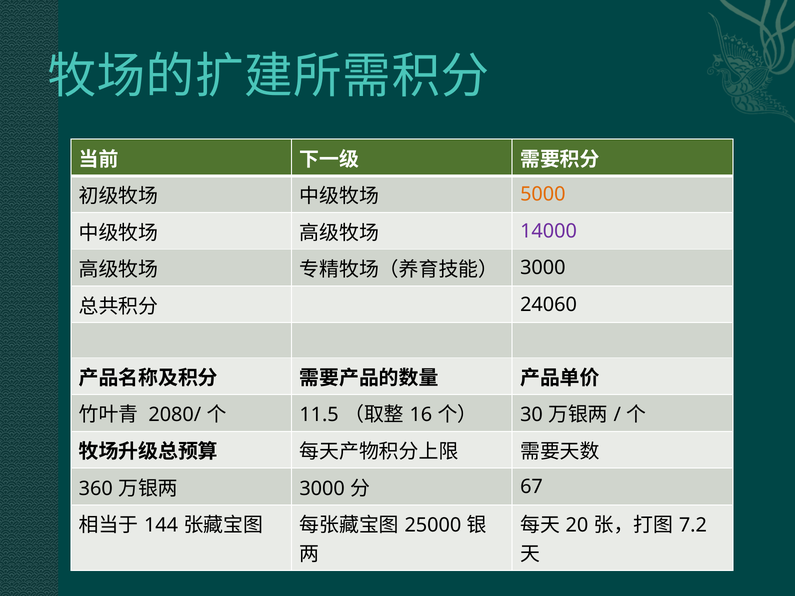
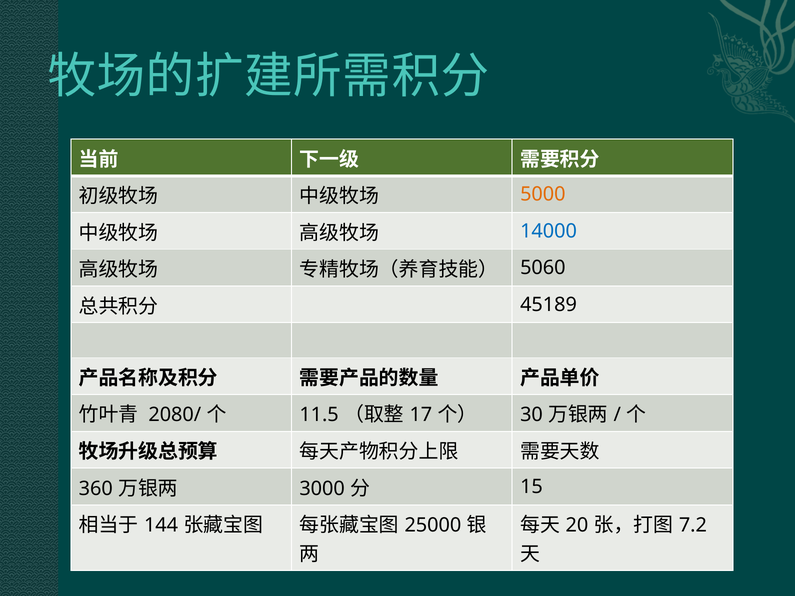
14000 colour: purple -> blue (549, 231)
3000: 3000 -> 5060 (543, 268)
24060: 24060 -> 45189 (549, 305)
16: 16 -> 17 (421, 415)
67: 67 -> 15 (531, 487)
